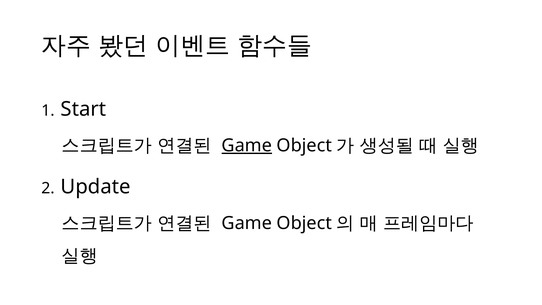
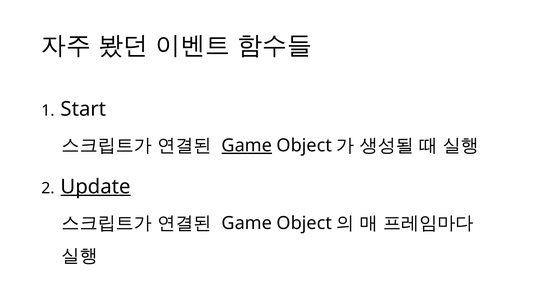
Update underline: none -> present (96, 187)
